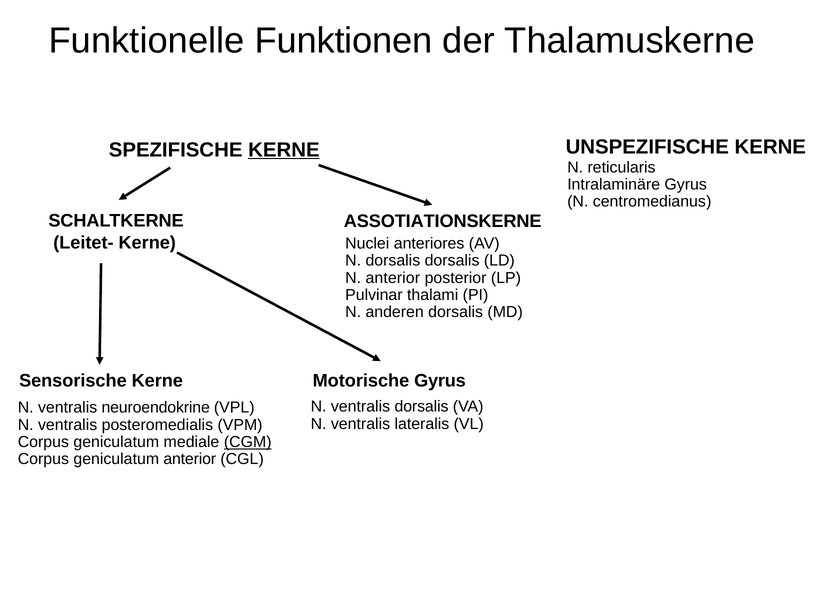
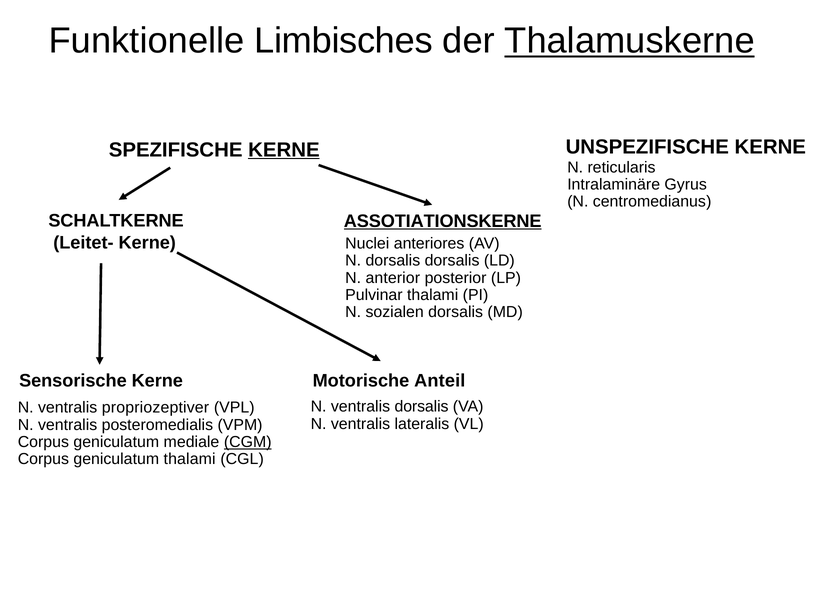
Funktionen: Funktionen -> Limbisches (344, 41)
Thalamuskerne underline: none -> present (630, 41)
ASSOTIATIONSKERNE underline: none -> present (443, 221)
anderen: anderen -> sozialen (395, 312)
Motorische Gyrus: Gyrus -> Anteil (440, 381)
neuroendokrine: neuroendokrine -> propriozeptiver (156, 407)
geniculatum anterior: anterior -> thalami (190, 459)
